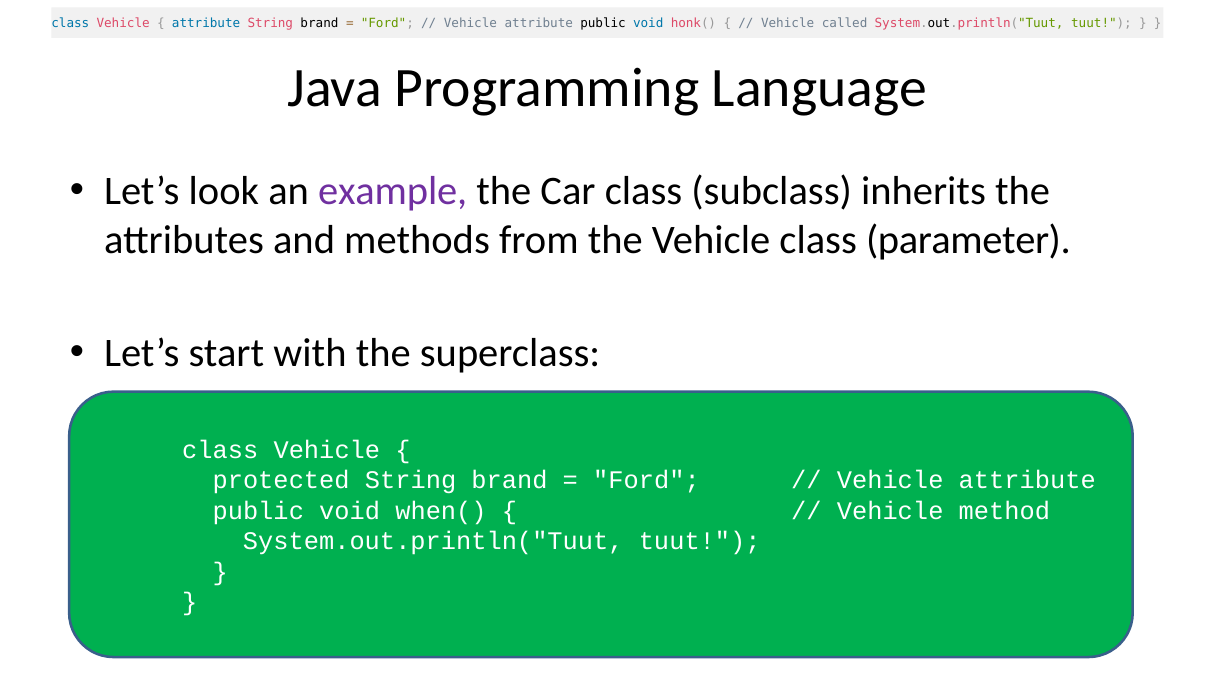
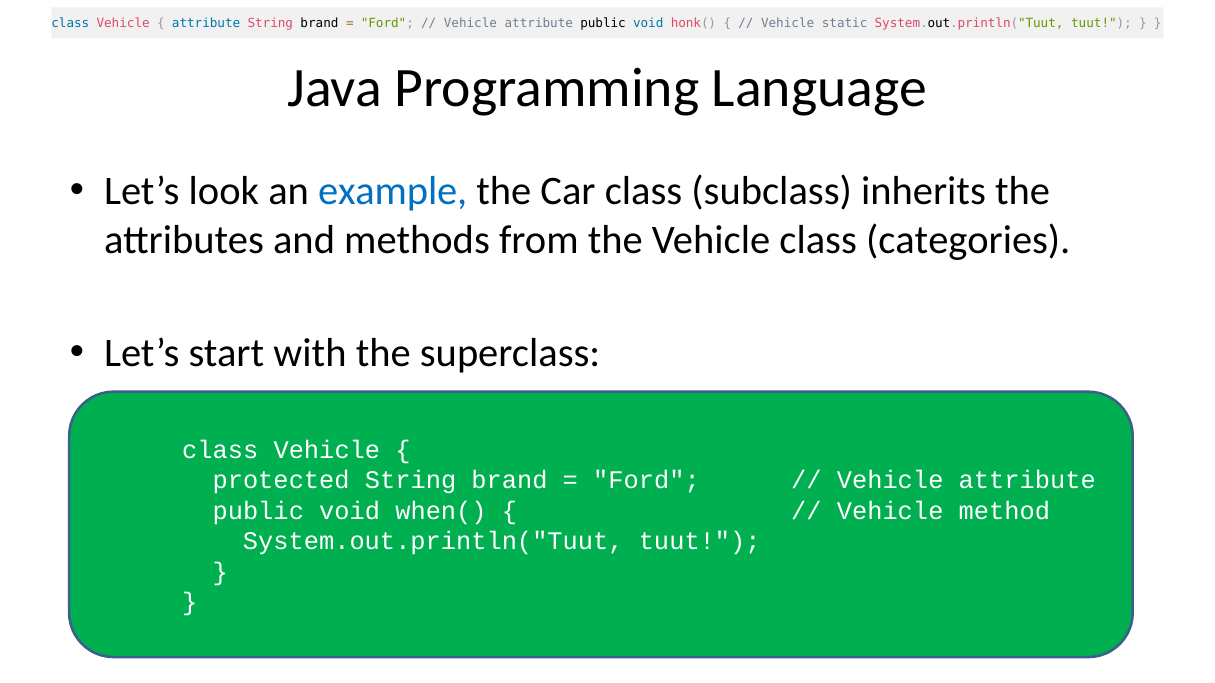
called: called -> static (845, 24)
example colour: purple -> blue (393, 191)
parameter: parameter -> categories (968, 240)
